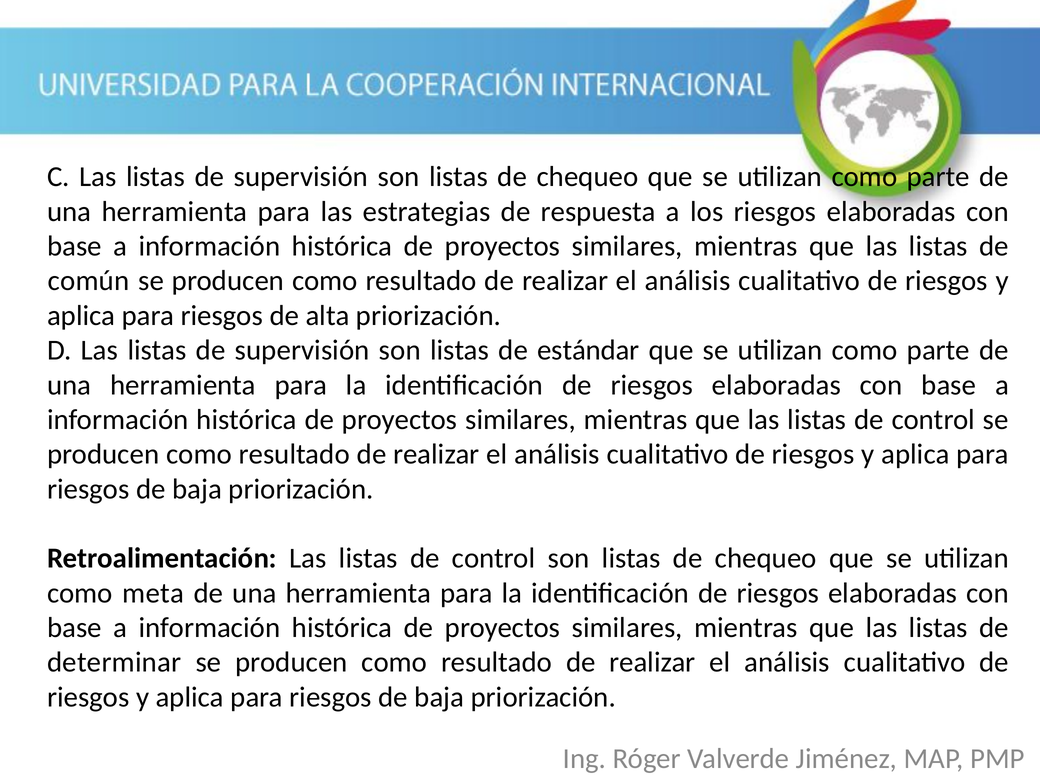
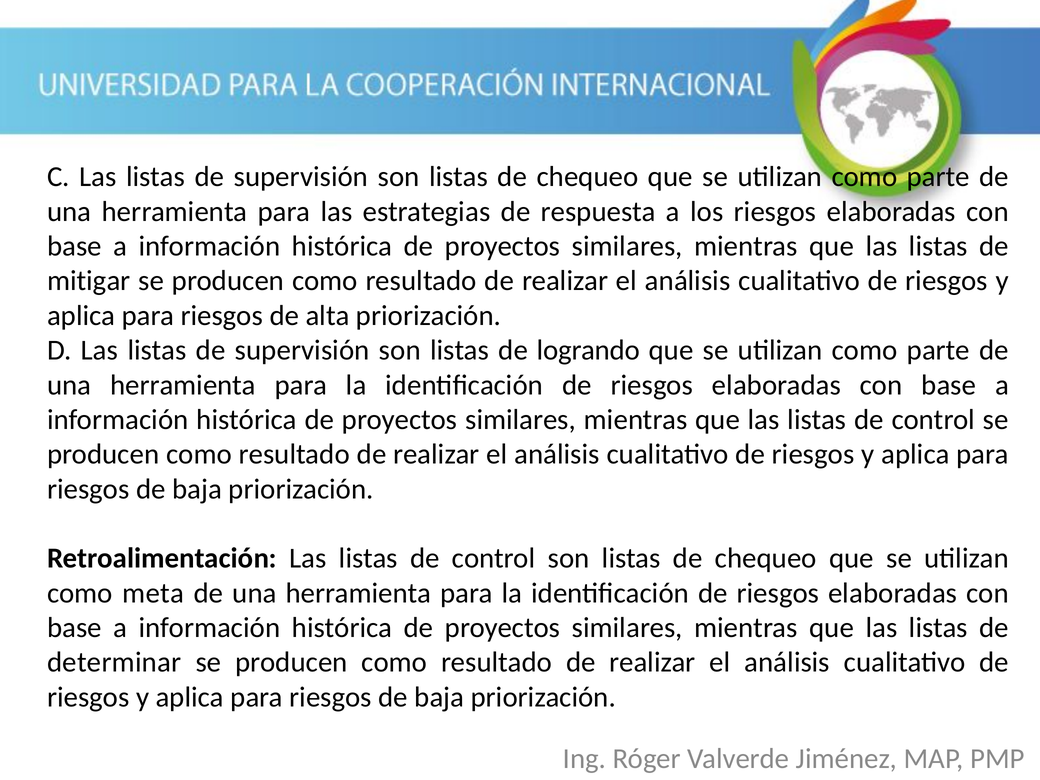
común: común -> mitigar (89, 281)
estándar: estándar -> logrando (588, 350)
